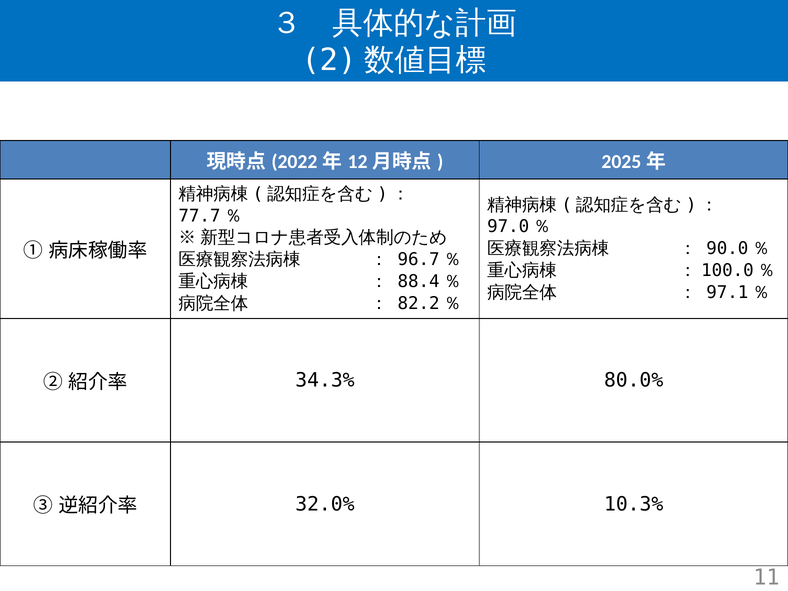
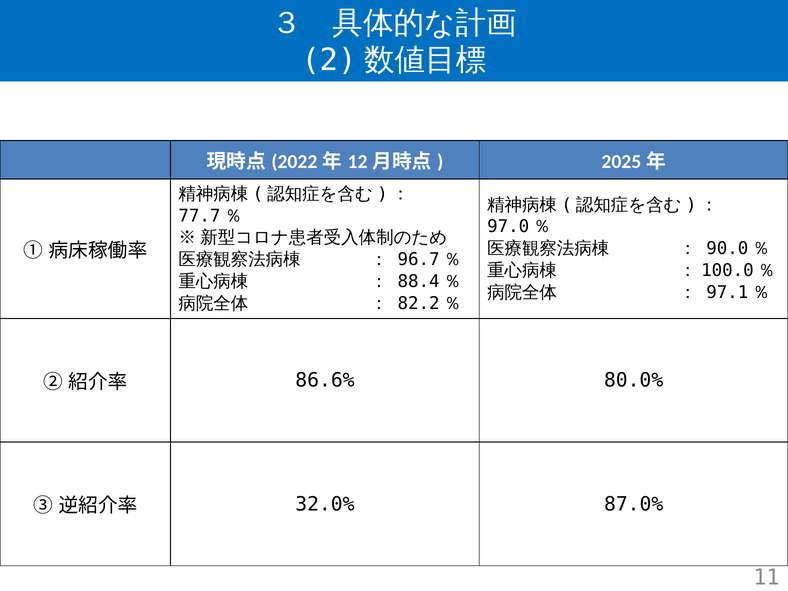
34.3%: 34.3% -> 86.6% (325, 380)
10.3%: 10.3% -> 87.0% (634, 504)
